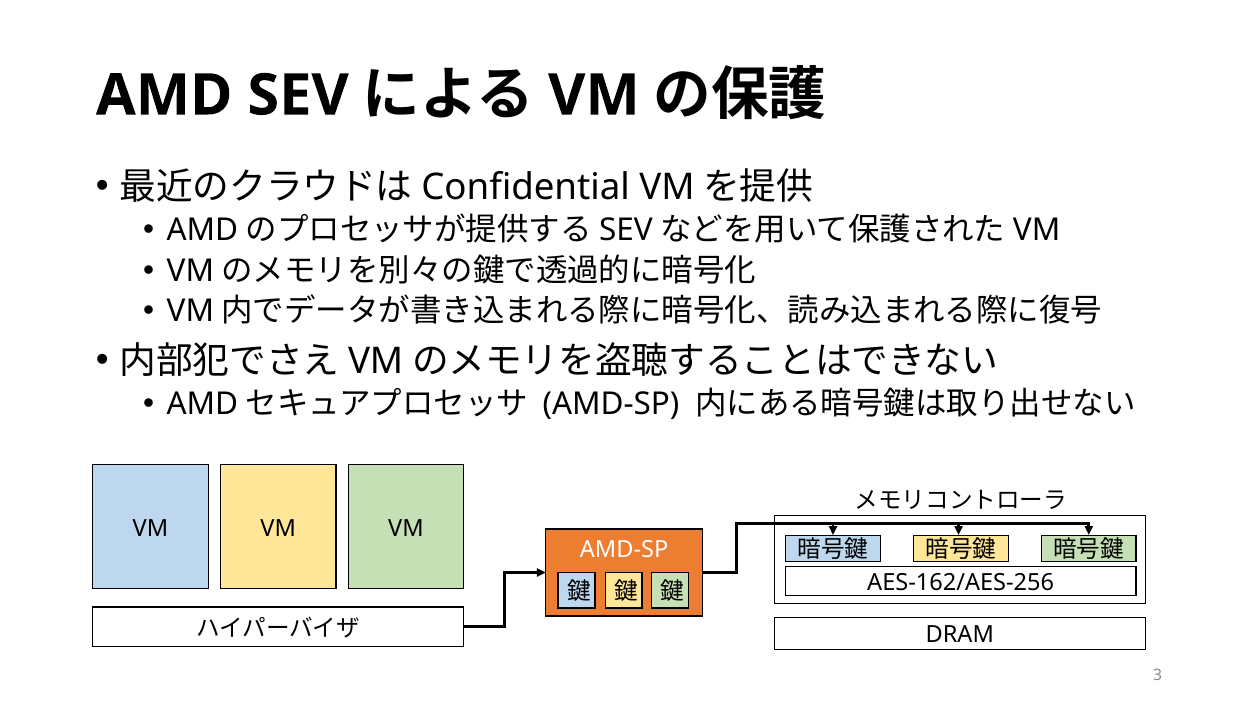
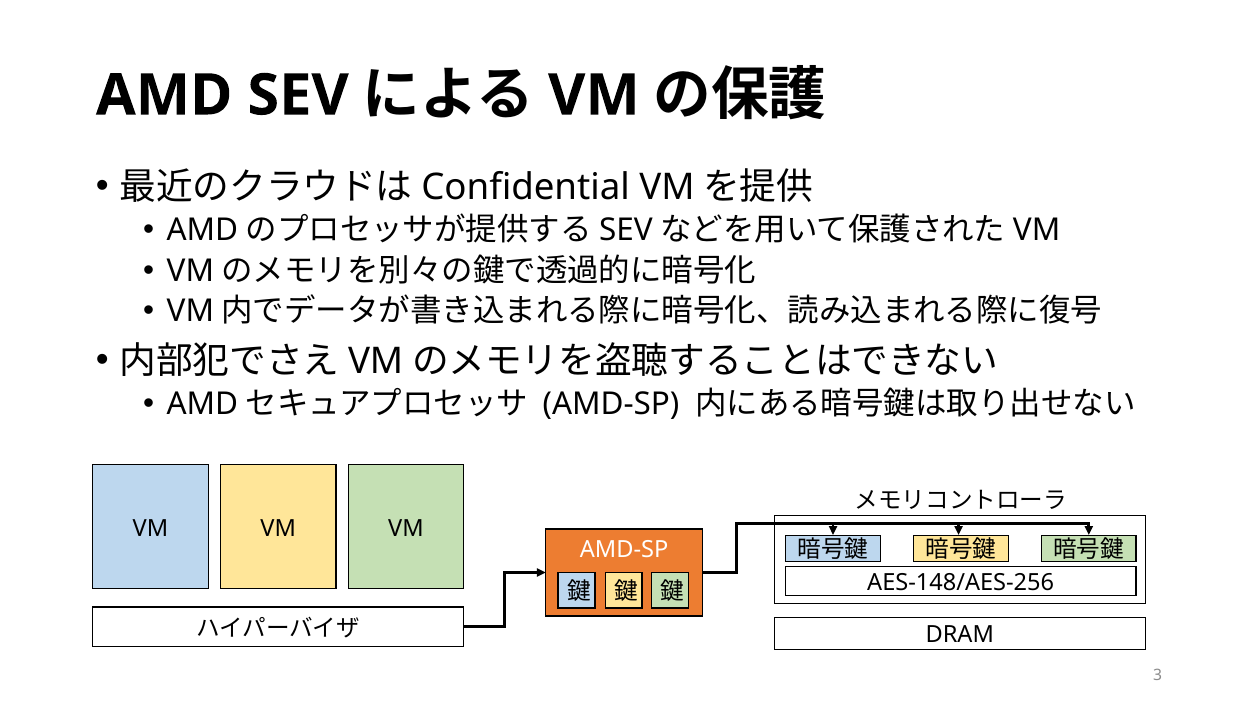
AES-162/AES-256: AES-162/AES-256 -> AES-148/AES-256 (961, 582)
